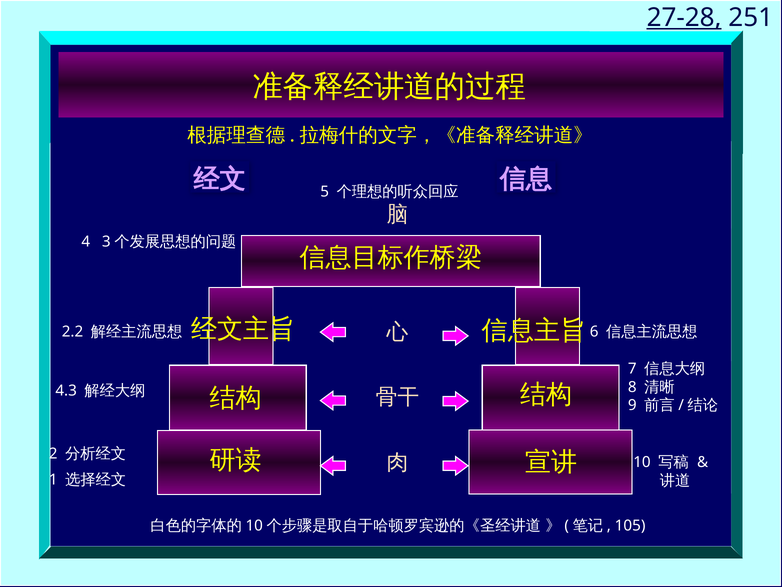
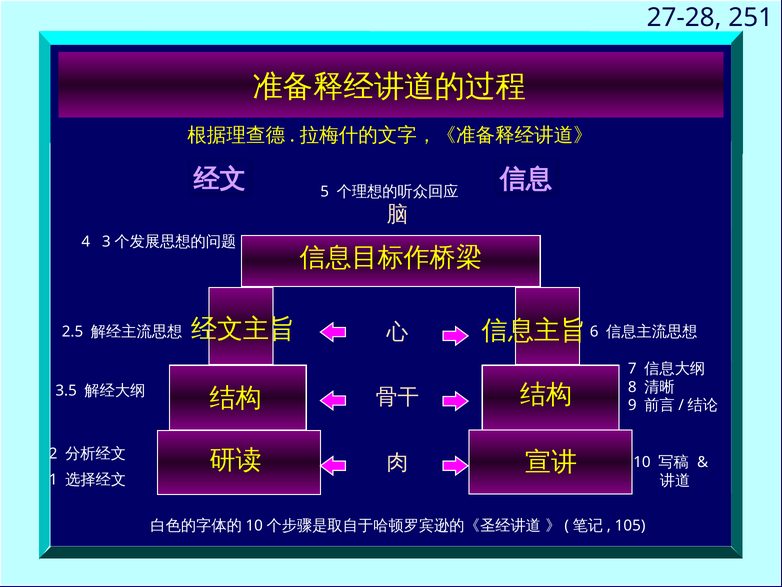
27-28 underline: present -> none (684, 17)
2.2: 2.2 -> 2.5 (73, 332)
4.3: 4.3 -> 3.5 (66, 390)
